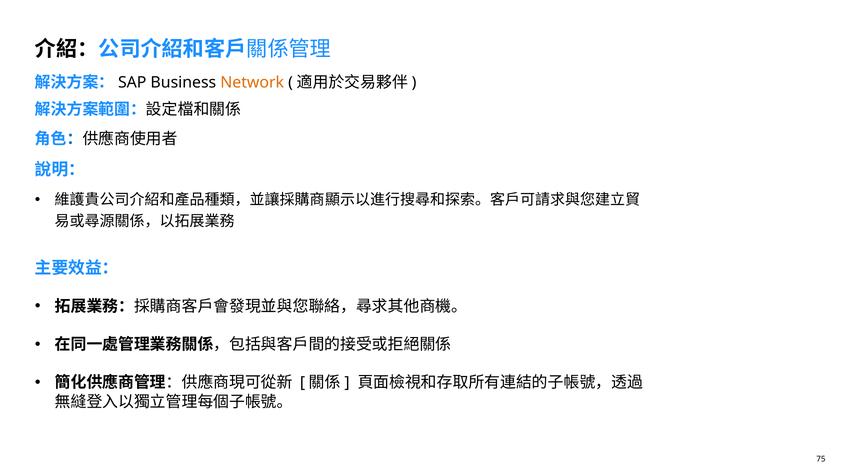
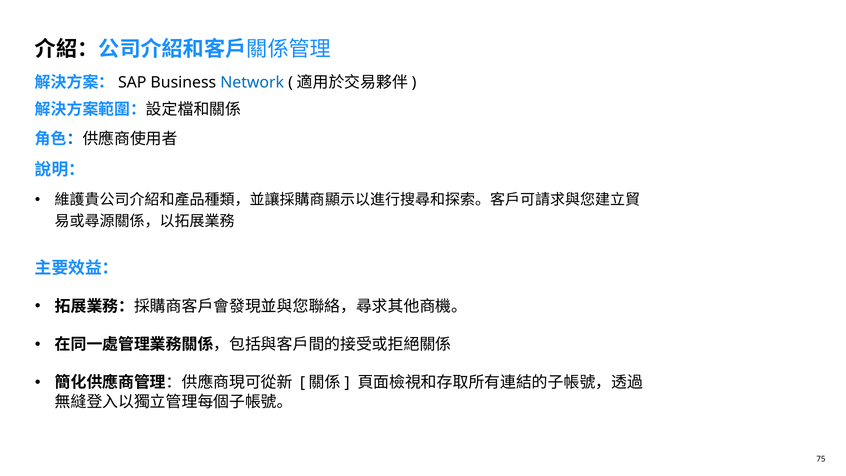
Network colour: orange -> blue (252, 82)
